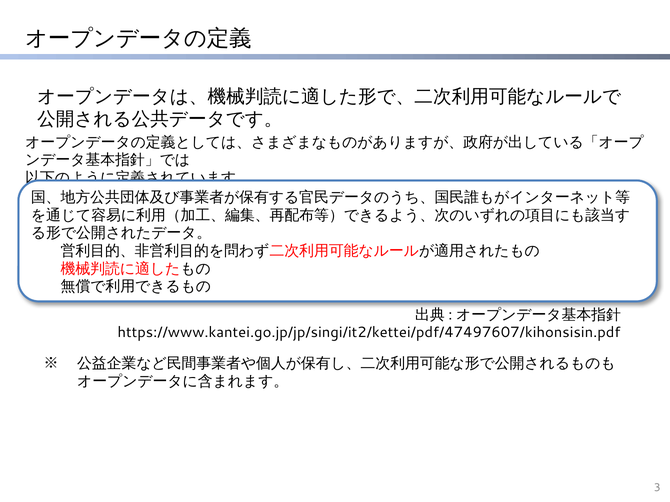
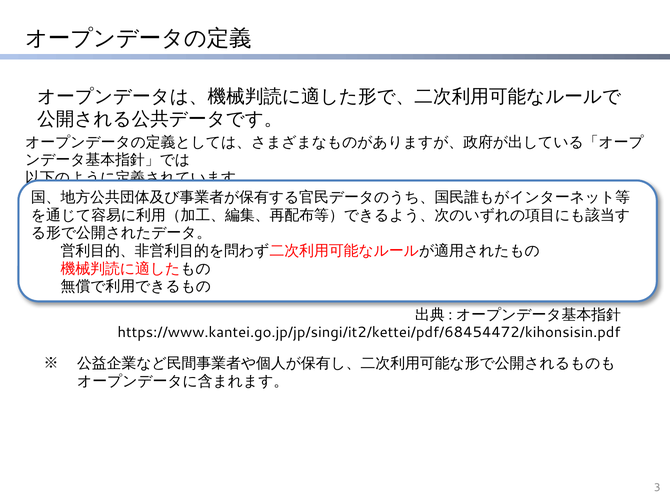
https://www.kantei.go.jp/jp/singi/it2/kettei/pdf/47497607/kihonsisin.pdf: https://www.kantei.go.jp/jp/singi/it2/kettei/pdf/47497607/kihonsisin.pdf -> https://www.kantei.go.jp/jp/singi/it2/kettei/pdf/68454472/kihonsisin.pdf (369, 333)
